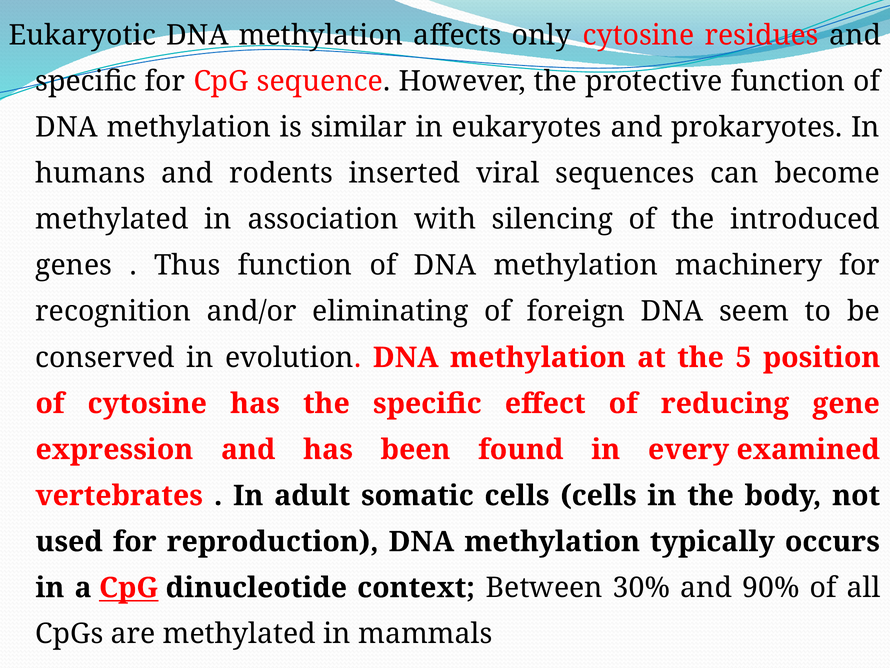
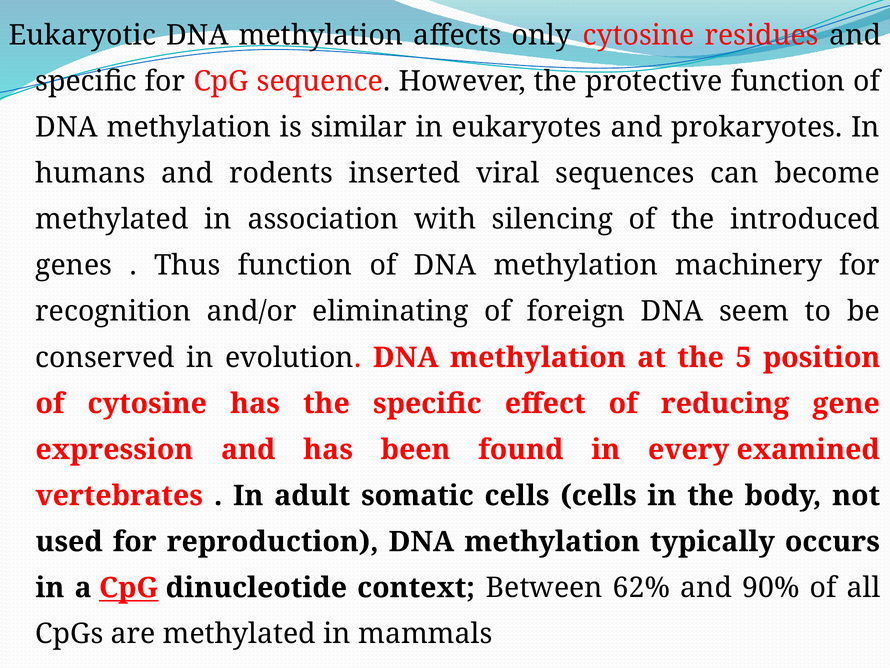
30%: 30% -> 62% (642, 587)
